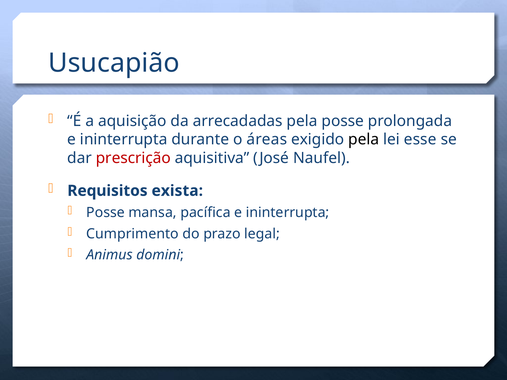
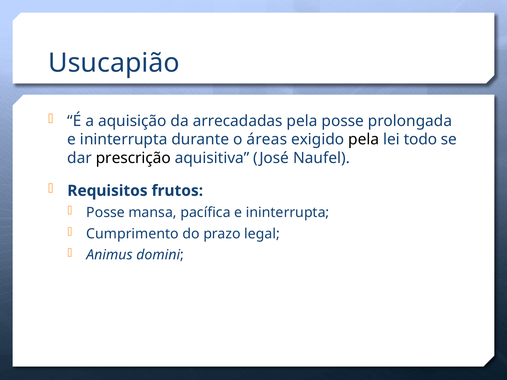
esse: esse -> todo (420, 140)
prescrição colour: red -> black (133, 158)
exista: exista -> frutos (177, 191)
